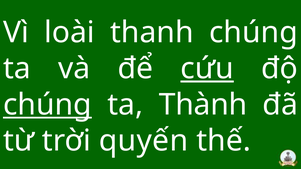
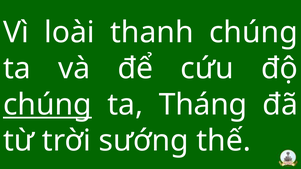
cứu underline: present -> none (207, 69)
Thành: Thành -> Tháng (203, 105)
quyến: quyến -> sướng (144, 141)
